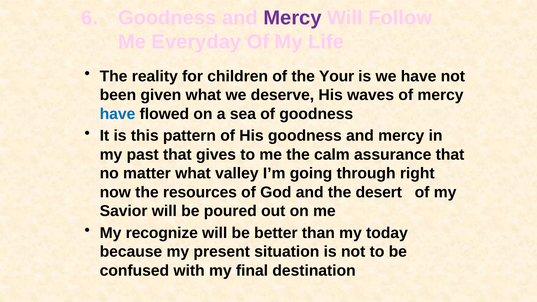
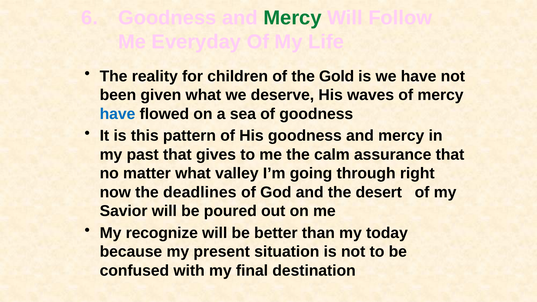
Mercy colour: purple -> green (292, 18)
Your: Your -> Gold (337, 76)
resources: resources -> deadlines (200, 192)
